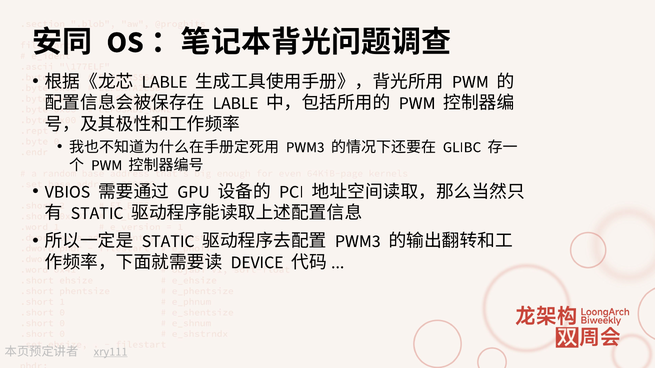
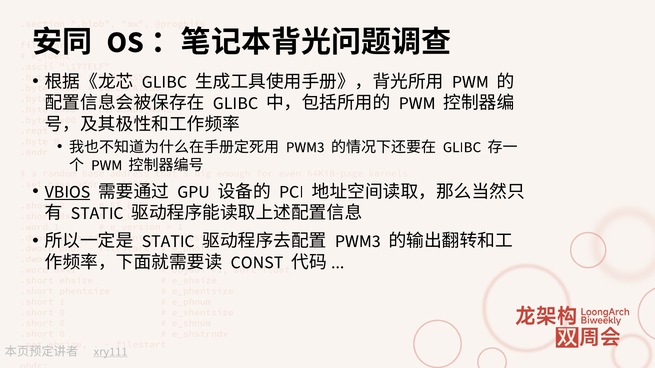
LABLE: LABLE -> GLIBC (164, 82)
LABLE: LABLE -> GLIBC (235, 103)
VBIOS underline: none -> present (67, 192)
DEVICE: DEVICE -> CONST (257, 263)
